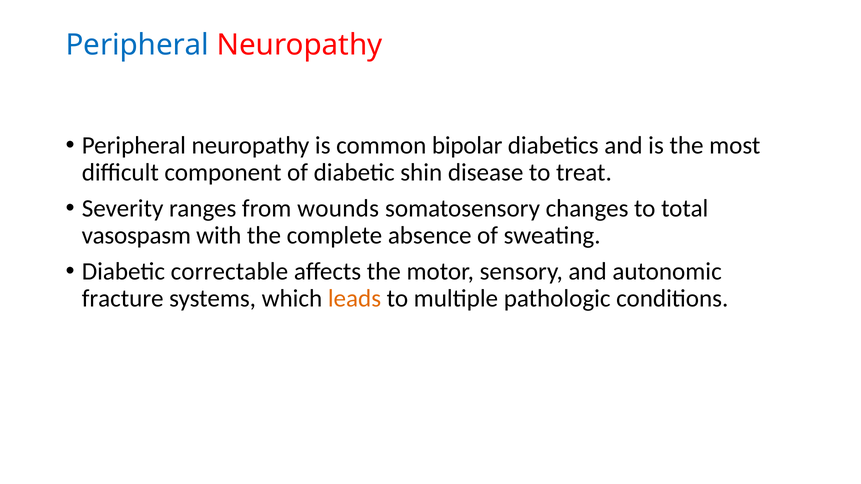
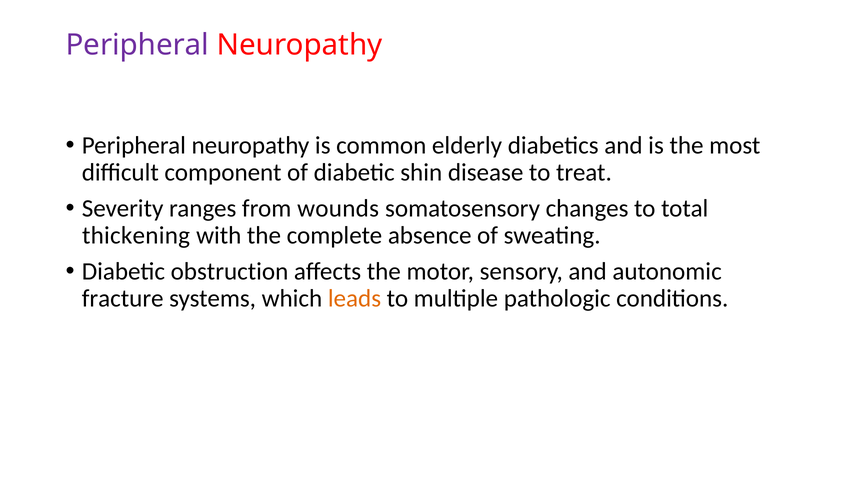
Peripheral colour: blue -> purple (137, 45)
bipolar: bipolar -> elderly (467, 146)
vasospasm: vasospasm -> thickening (136, 236)
correctable: correctable -> obstruction (229, 272)
